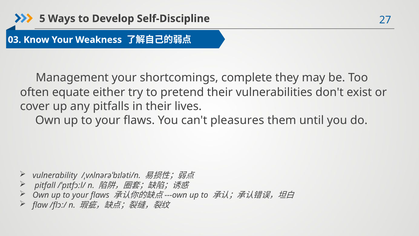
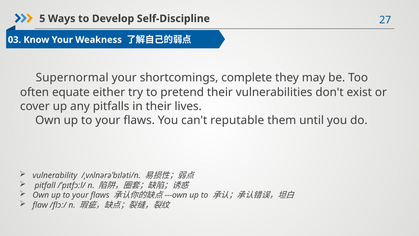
Management: Management -> Supernormal (72, 78)
pleasures: pleasures -> reputable (237, 120)
